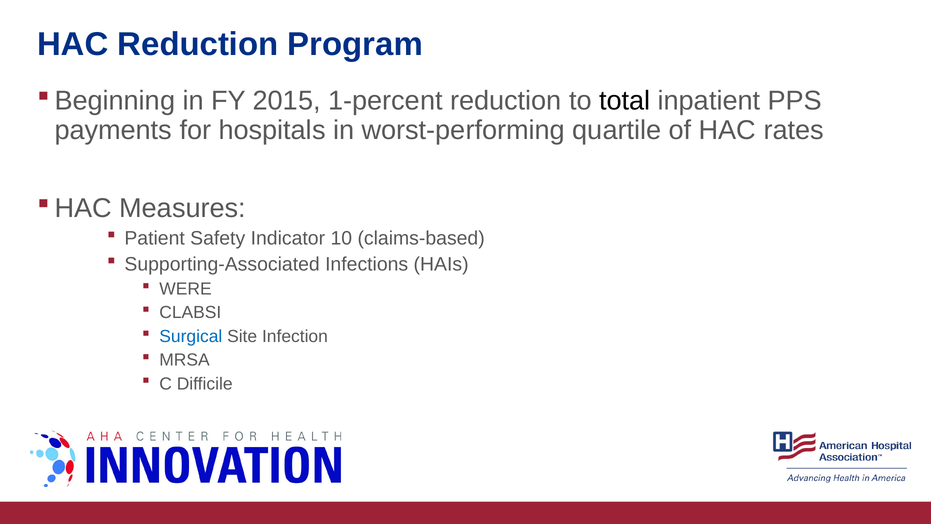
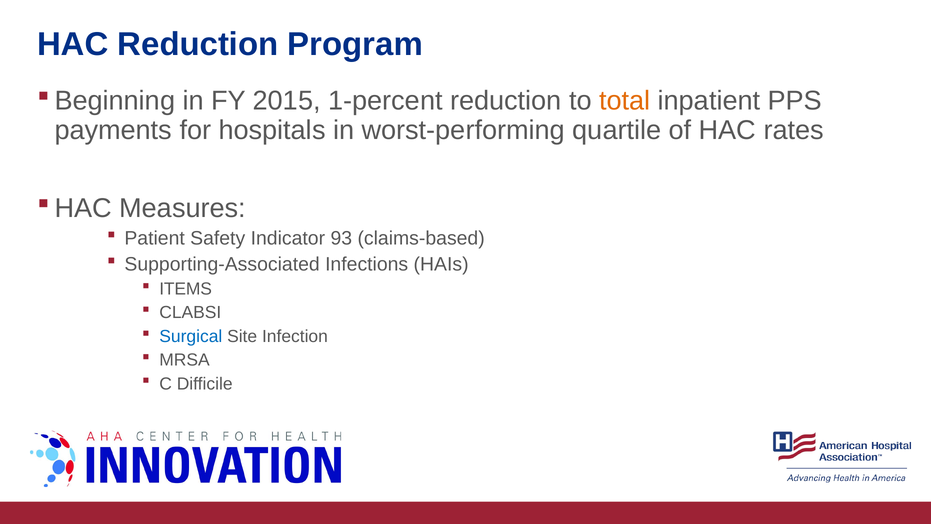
total colour: black -> orange (625, 101)
10: 10 -> 93 (341, 238)
WERE: WERE -> ITEMS (186, 289)
